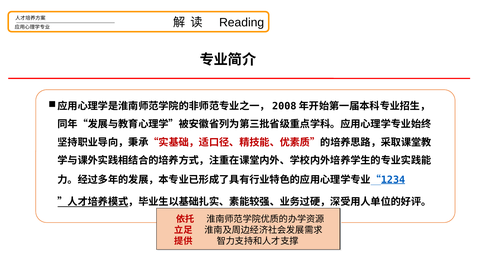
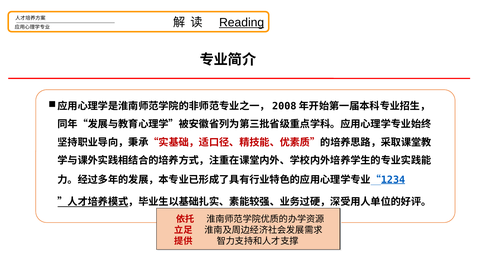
Reading underline: none -> present (242, 23)
